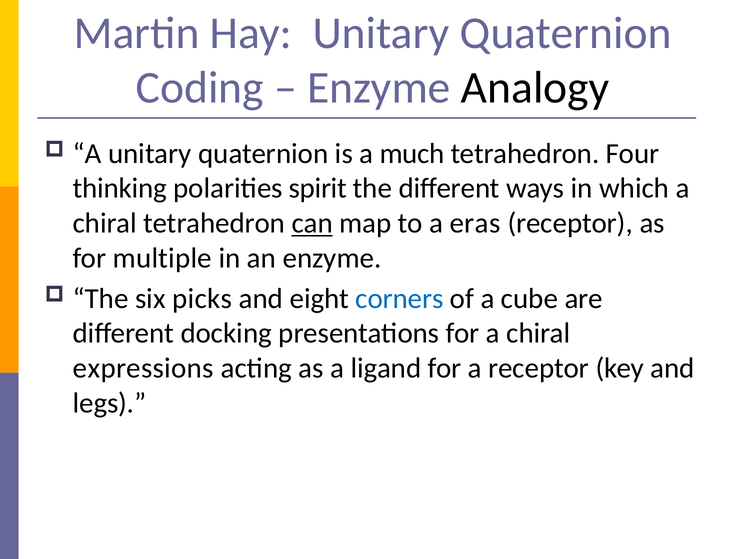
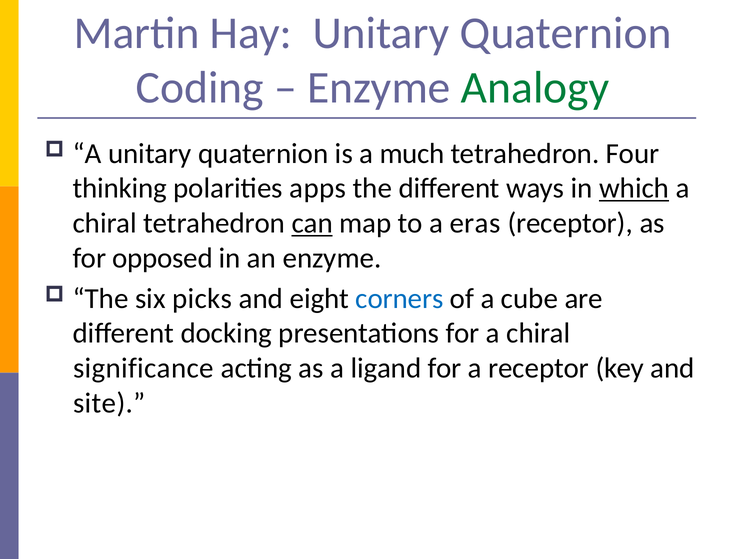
Analogy colour: black -> green (535, 88)
spirit: spirit -> apps (318, 189)
which underline: none -> present (634, 189)
multiple: multiple -> opposed (163, 258)
expressions: expressions -> significance (143, 369)
legs: legs -> site (109, 403)
